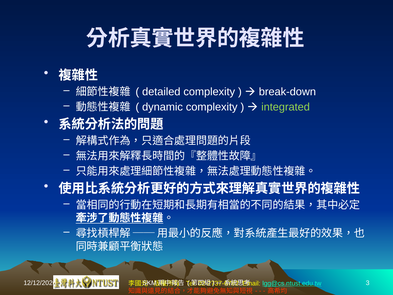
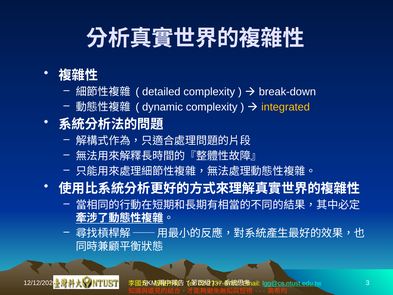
integrated colour: light green -> yellow (286, 107)
